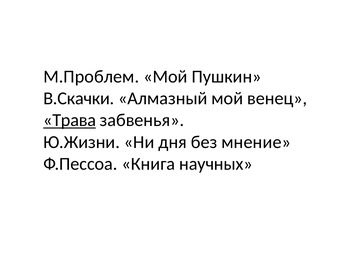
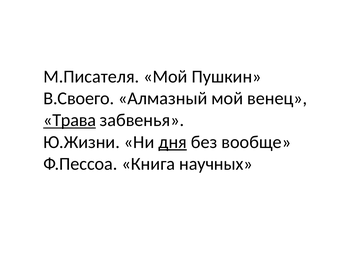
М.Проблем: М.Проблем -> М.Писателя (91, 76)
В.Скачки: В.Скачки -> В.Своего (79, 98)
дня underline: none -> present (173, 142)
мнение: мнение -> вообще (256, 142)
